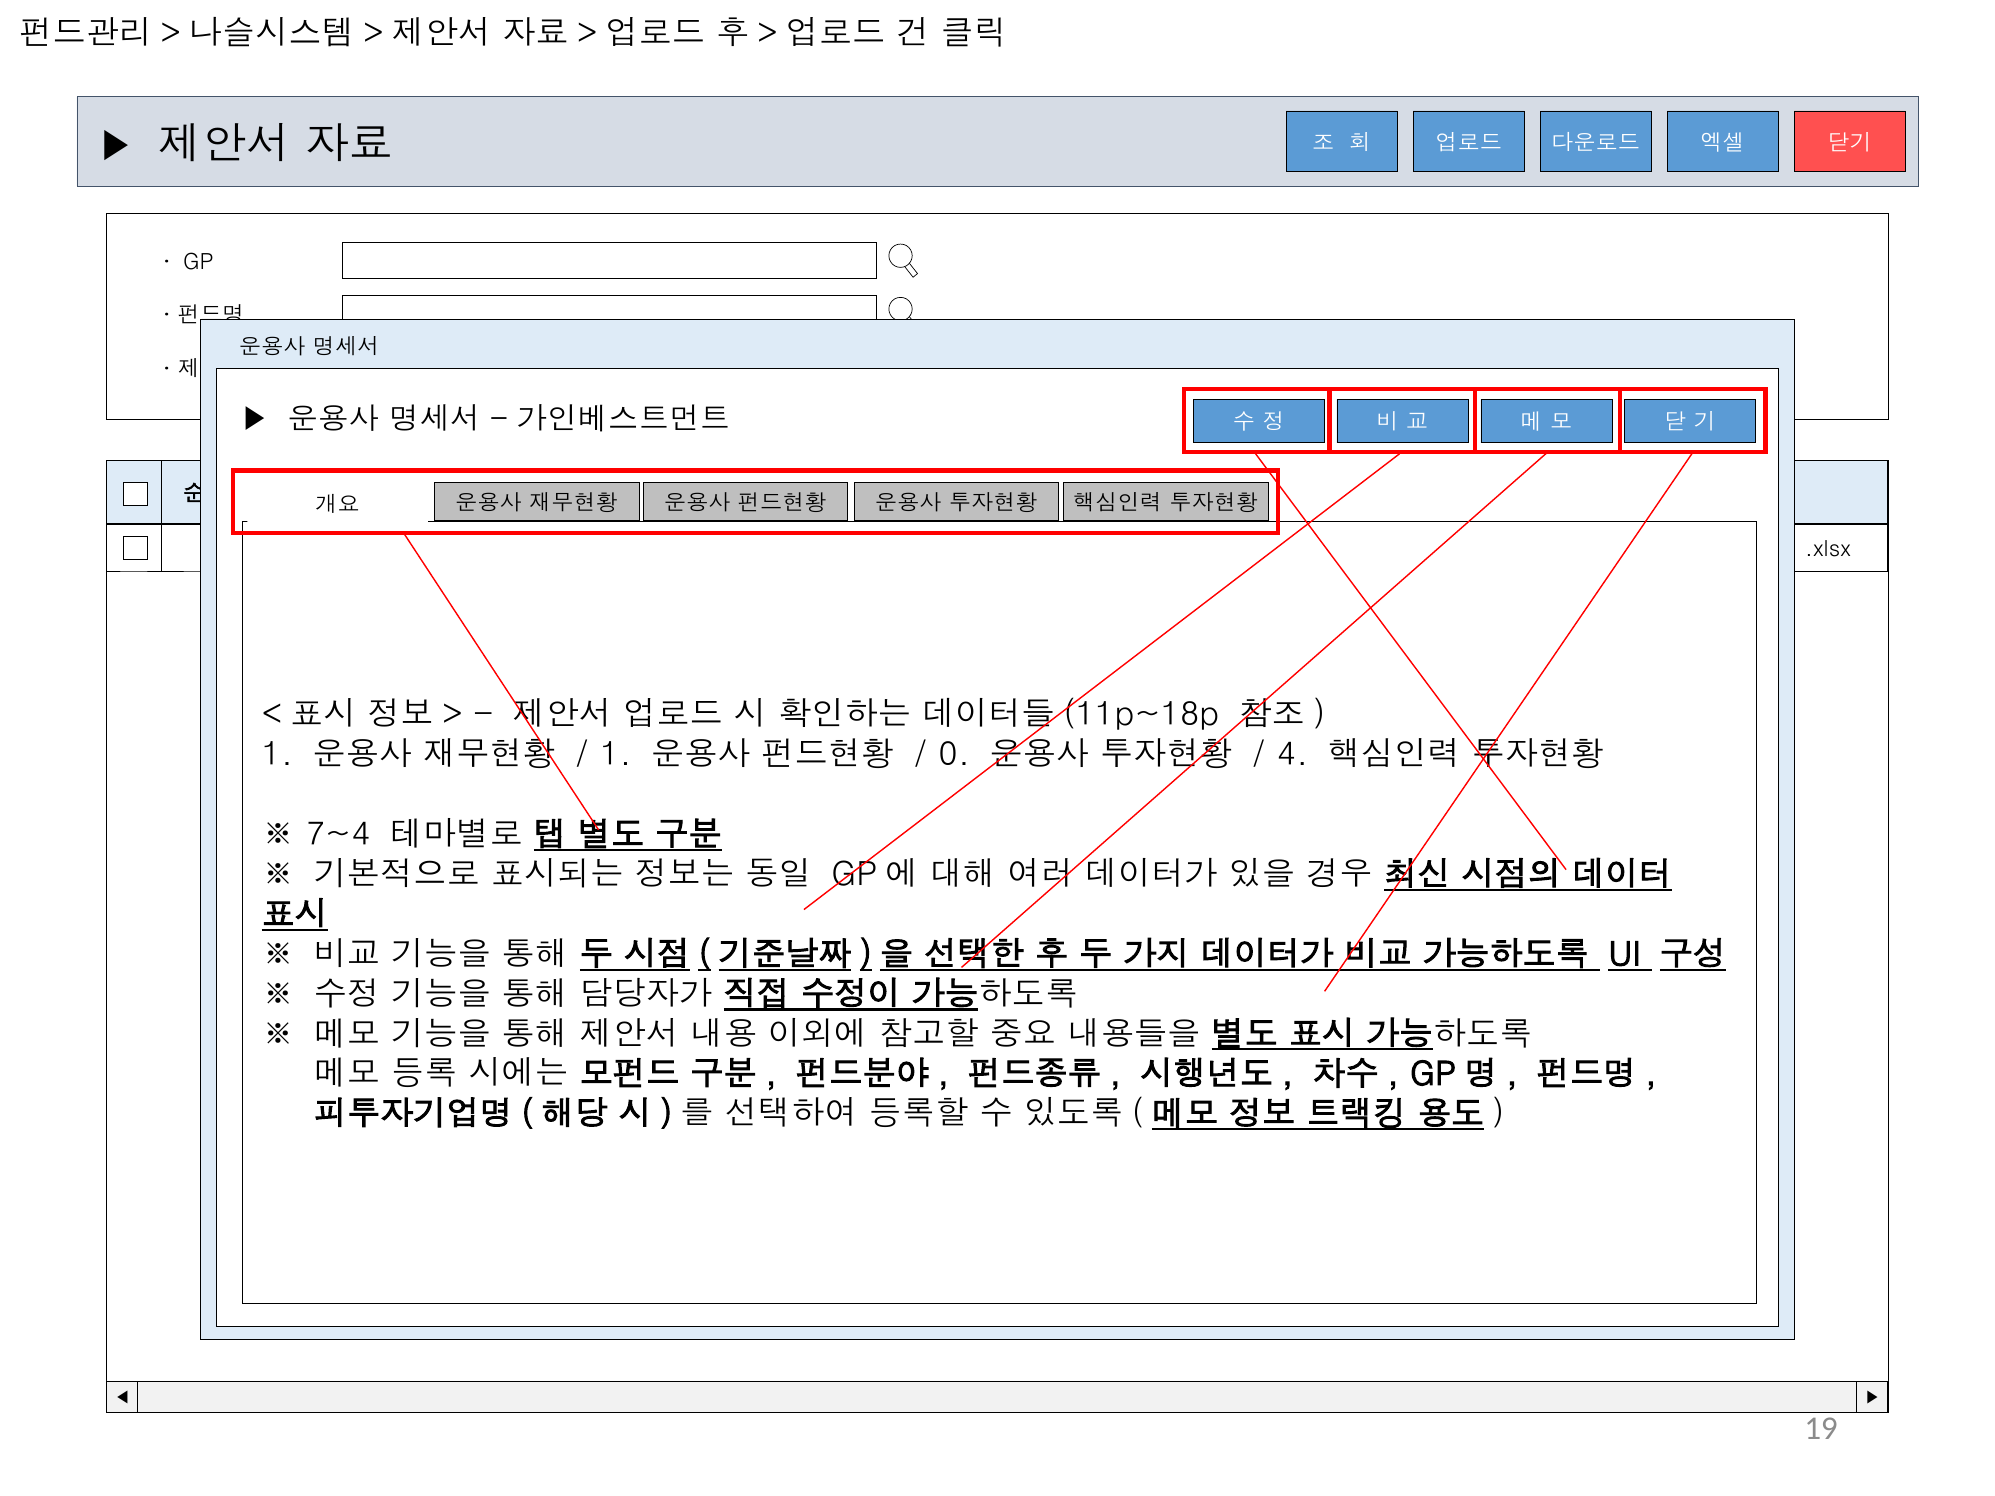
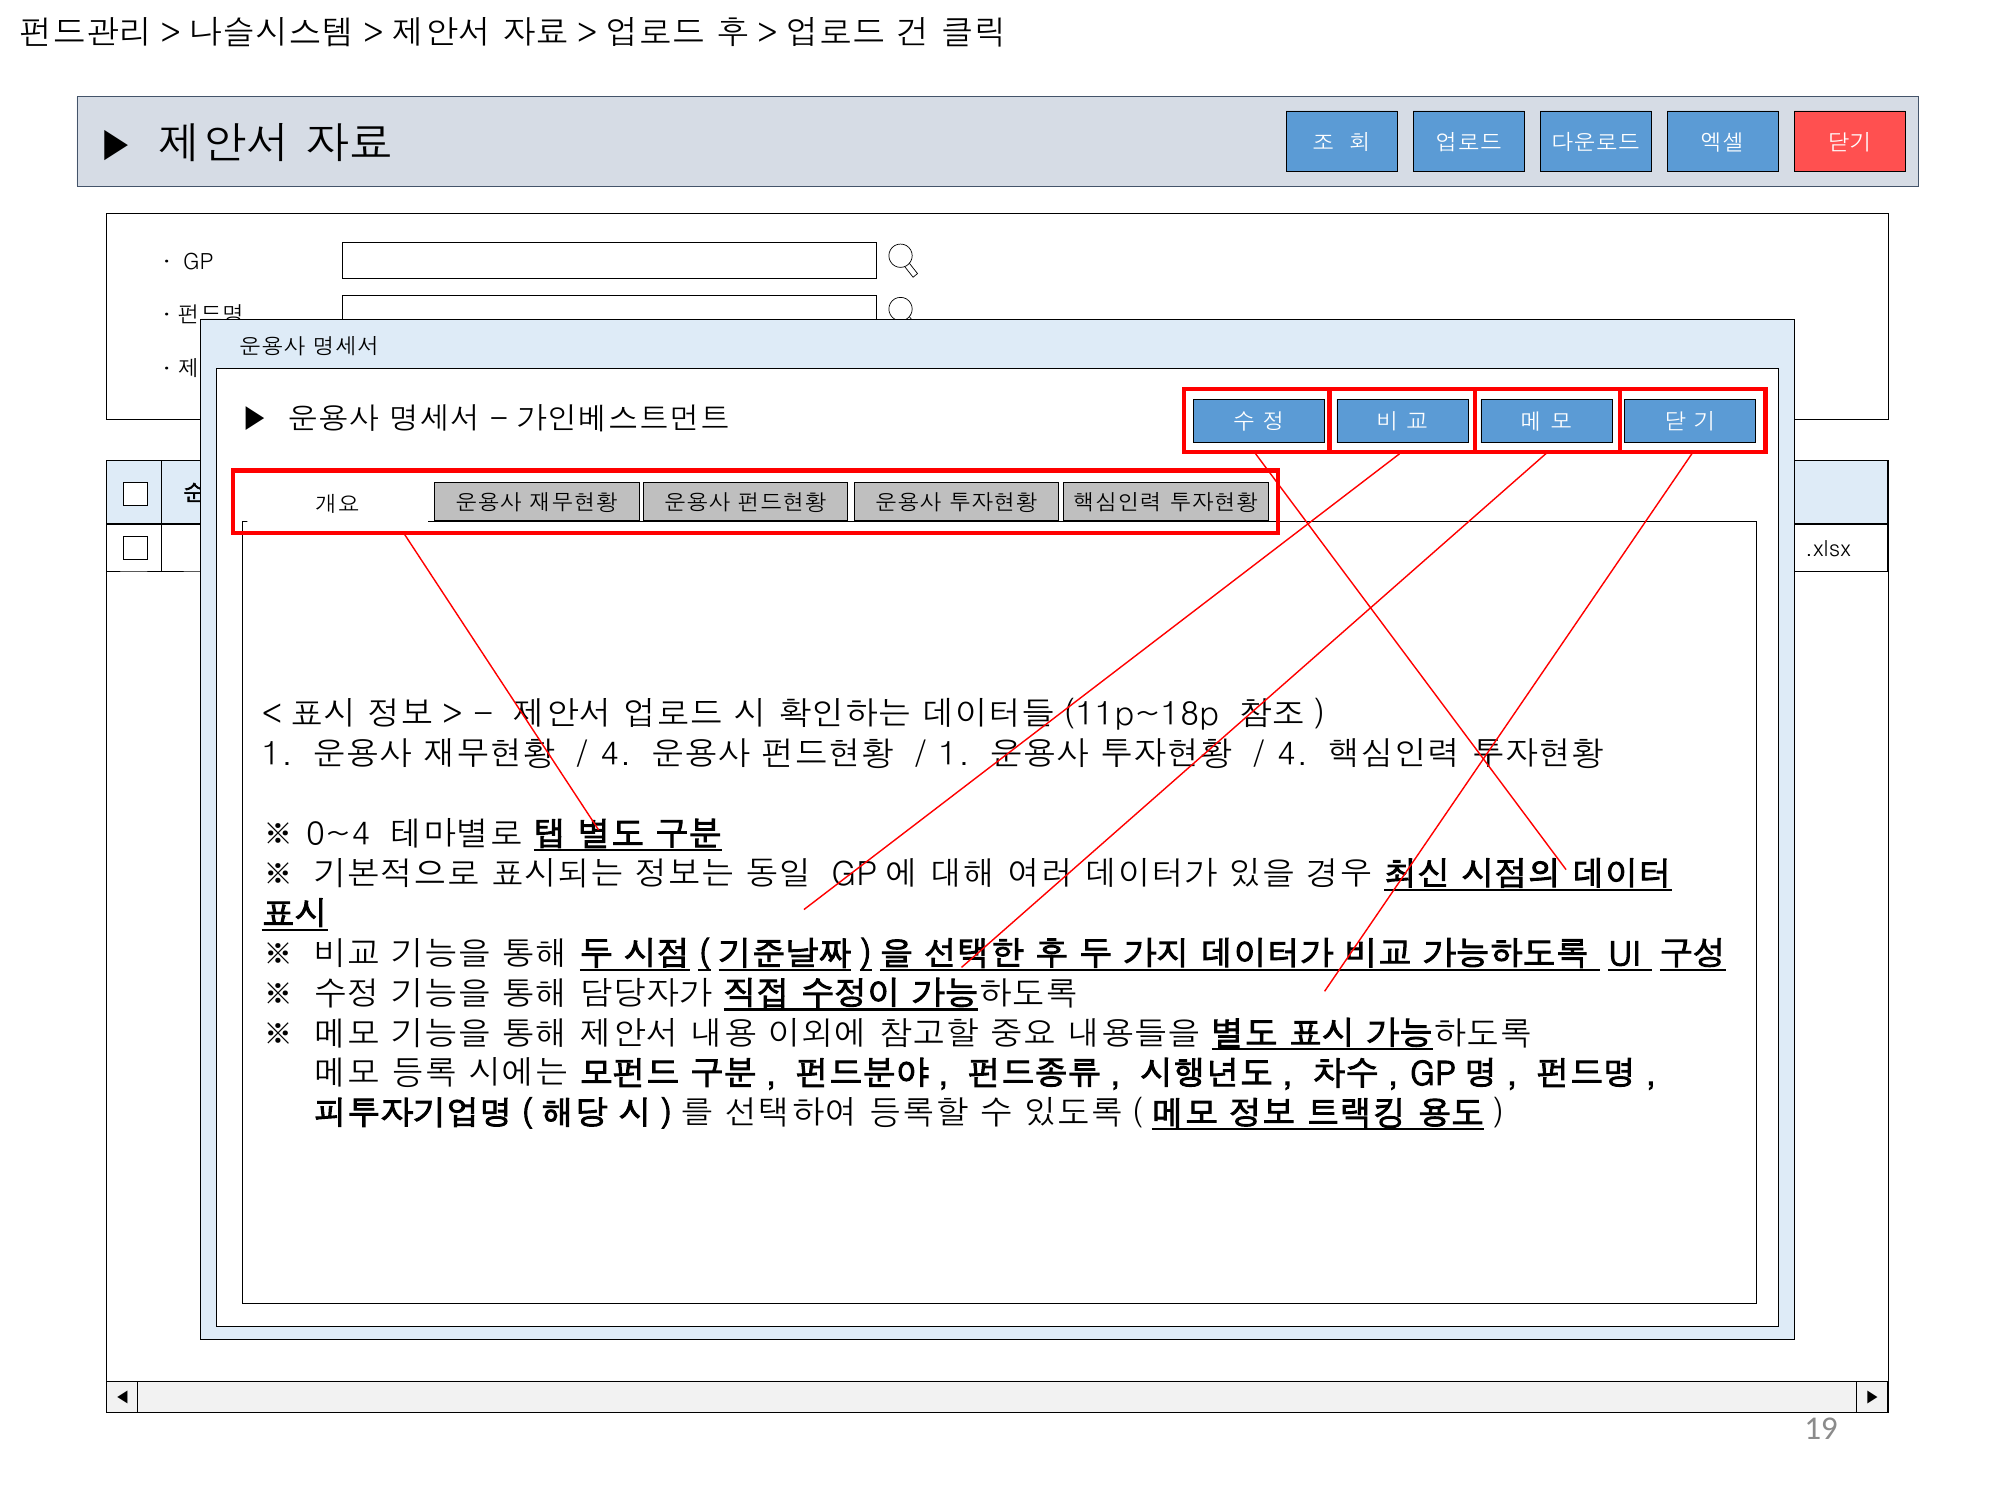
1: 1 -> 4 (616, 755)
0: 0 -> 1 (954, 755)
7~4: 7~4 -> 0~4 (338, 835)
